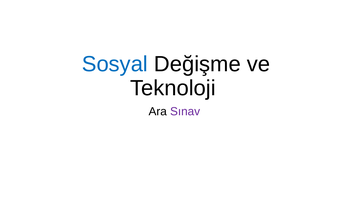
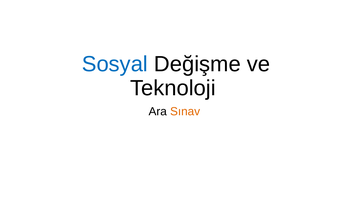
Sınav colour: purple -> orange (185, 112)
